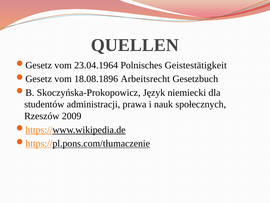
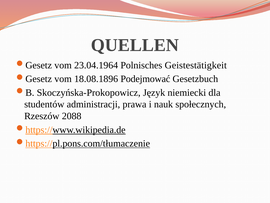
Arbeitsrecht: Arbeitsrecht -> Podejmować (145, 79)
2009: 2009 -> 2088 (72, 116)
